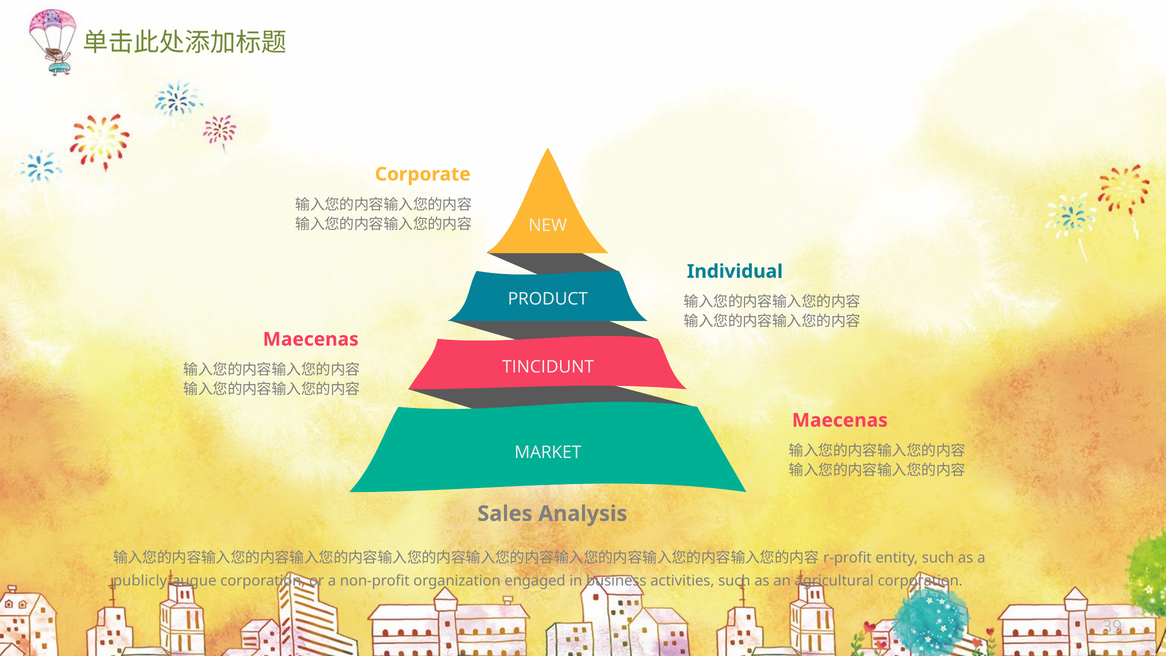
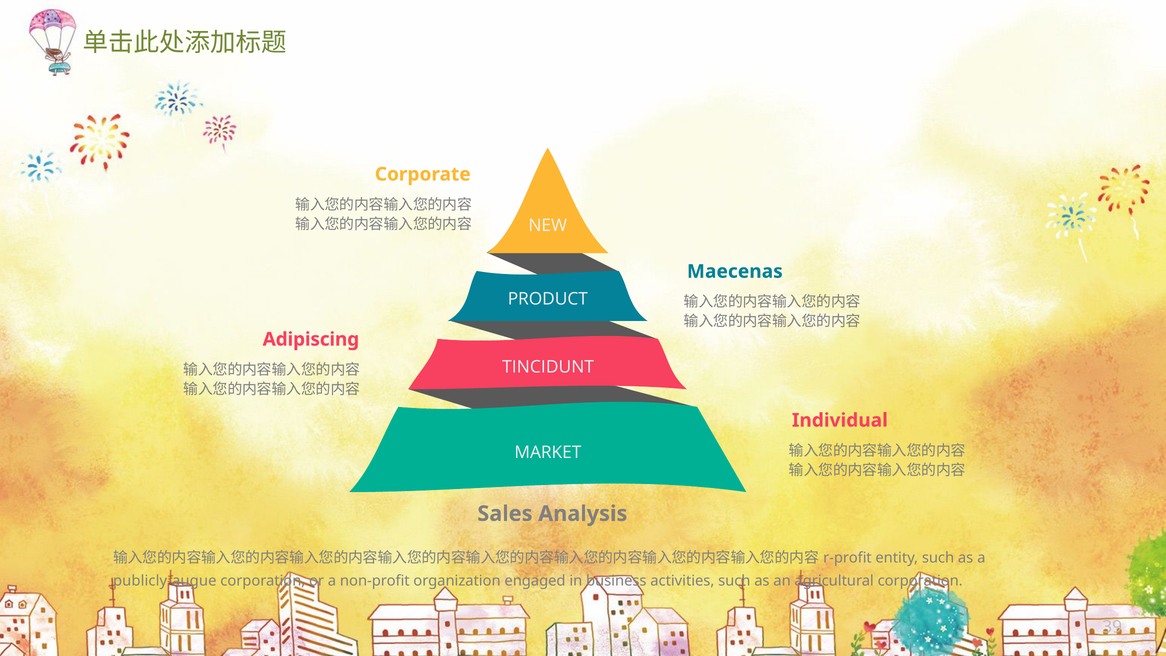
Individual: Individual -> Maecenas (735, 271)
Maecenas: Maecenas -> Adipiscing (311, 339)
Maecenas: Maecenas -> Individual (840, 420)
